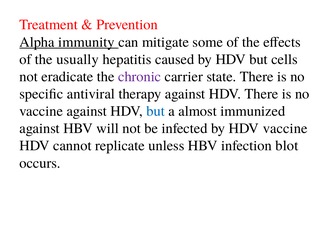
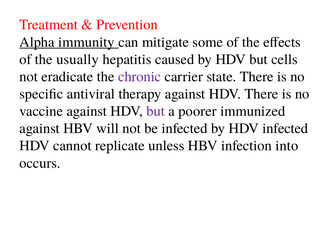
but colour: blue -> purple (156, 111)
almost: almost -> poorer (198, 111)
HDV vaccine: vaccine -> infected (285, 128)
blot: blot -> into (287, 146)
